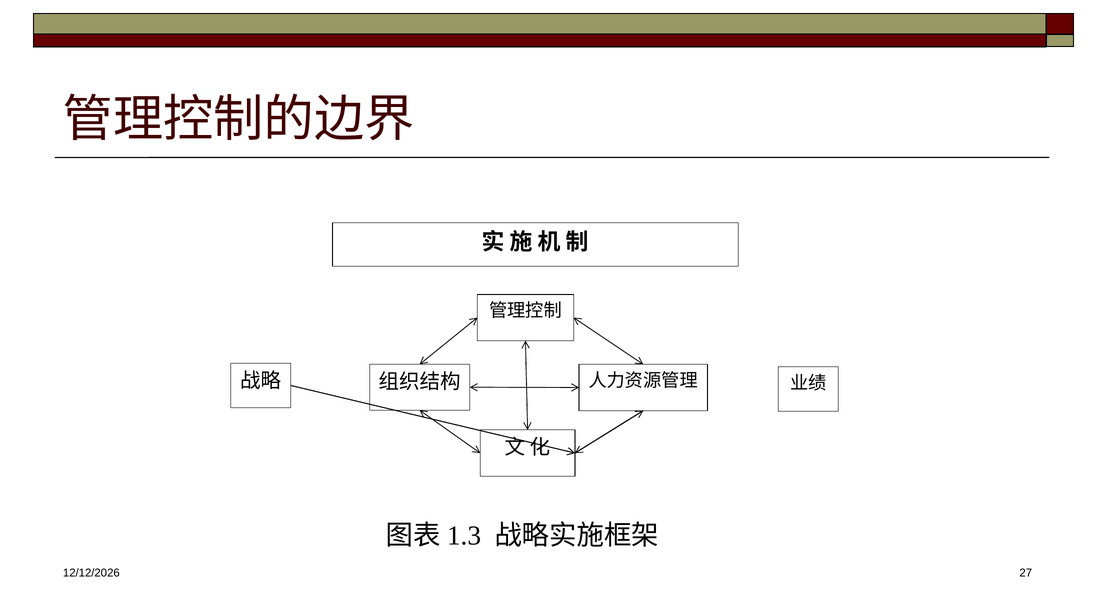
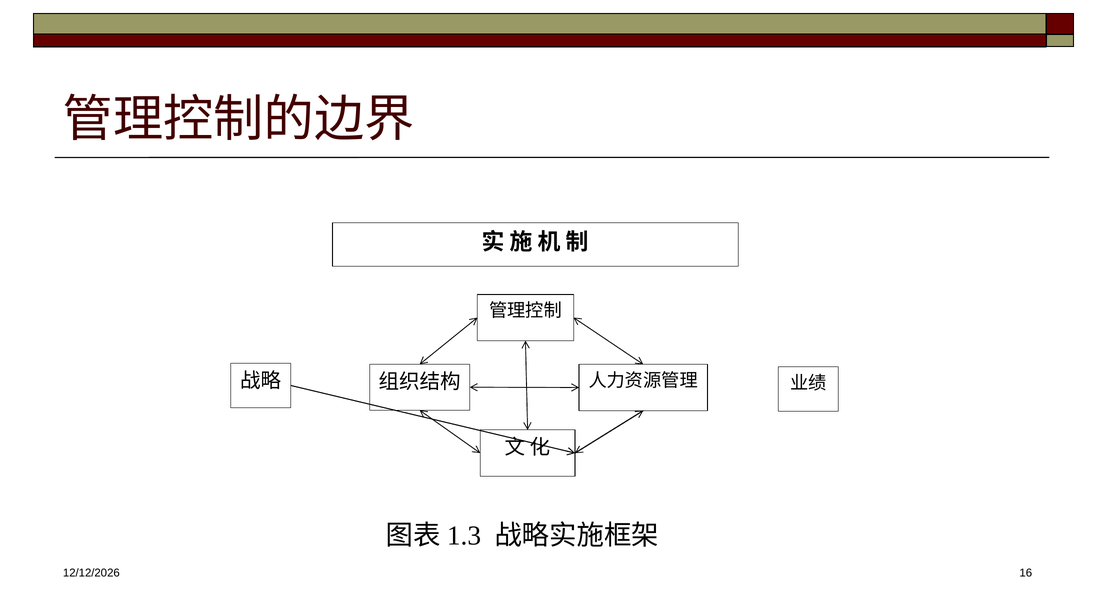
27: 27 -> 16 (1026, 573)
